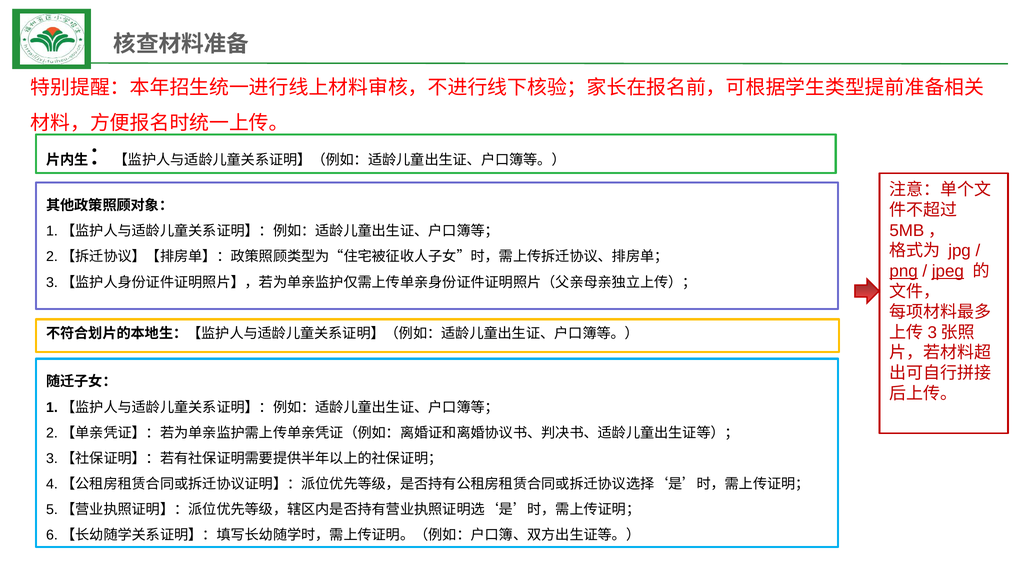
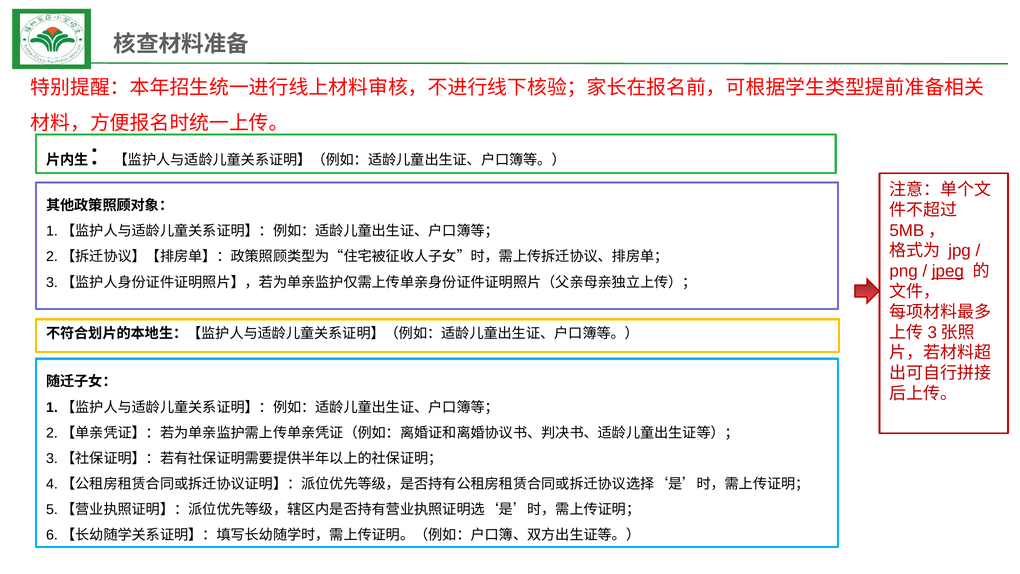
png underline: present -> none (904, 271)
